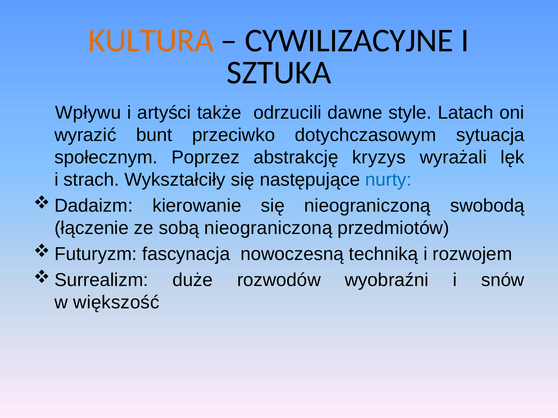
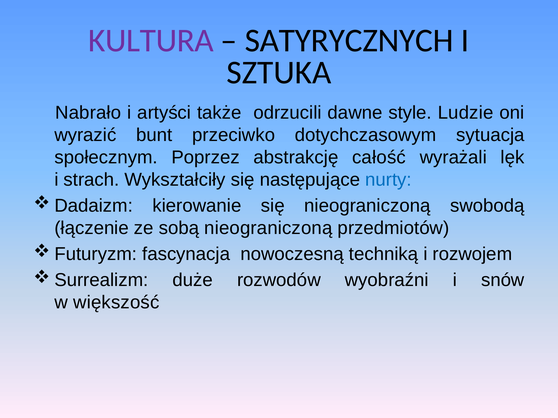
KULTURA colour: orange -> purple (151, 41)
CYWILIZACYJNE: CYWILIZACYJNE -> SATYRYCZNYCH (349, 41)
Wpływu: Wpływu -> Nabrało (88, 113)
Latach: Latach -> Ludzie (466, 113)
kryzys: kryzys -> całość (379, 158)
